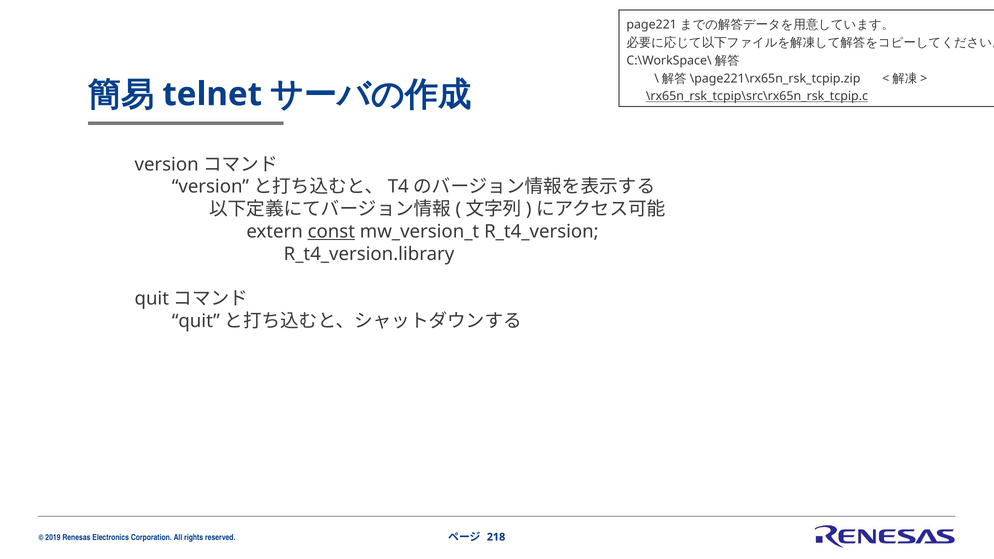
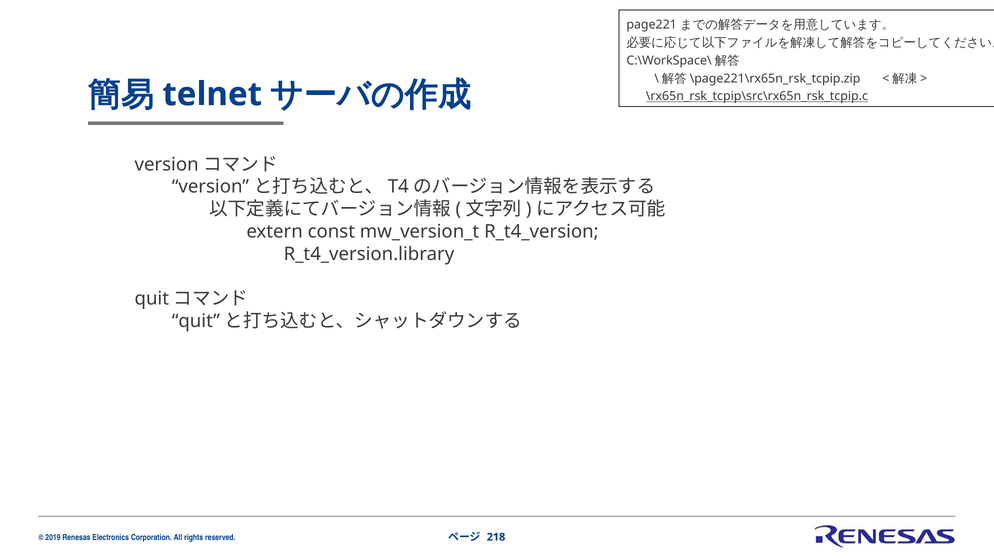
const underline: present -> none (331, 232)
